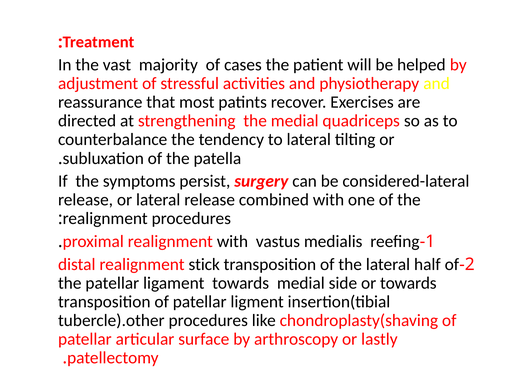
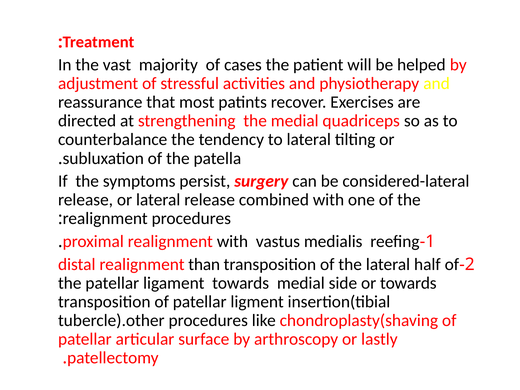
stick: stick -> than (204, 264)
